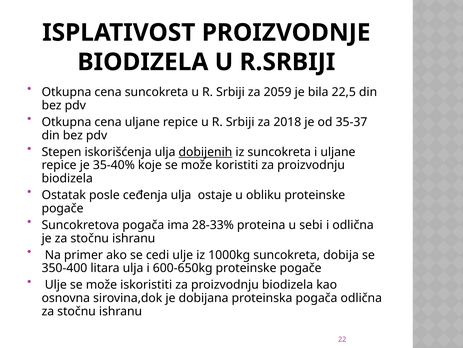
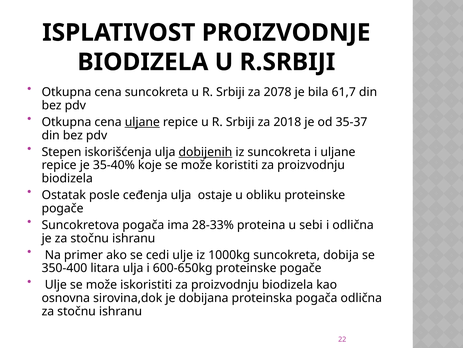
2059: 2059 -> 2078 (278, 92)
22,5: 22,5 -> 61,7 (344, 92)
uljane underline: none -> present (142, 122)
